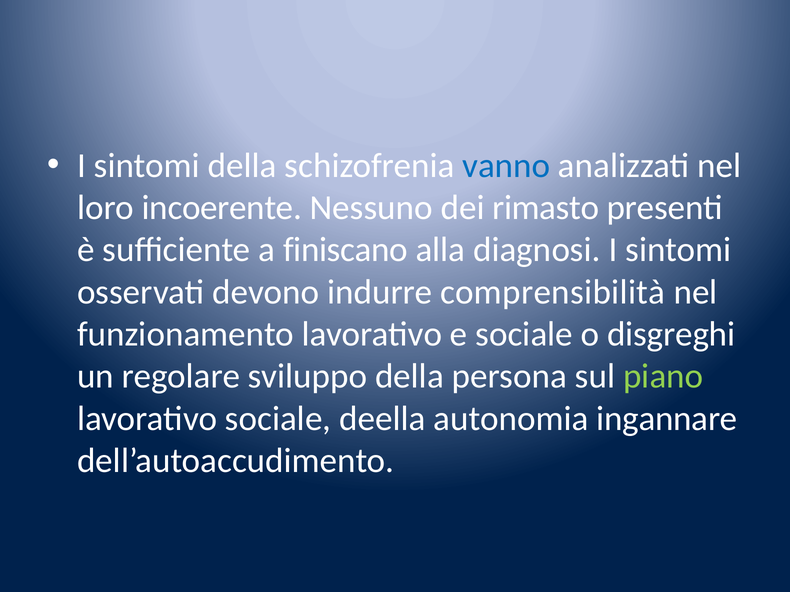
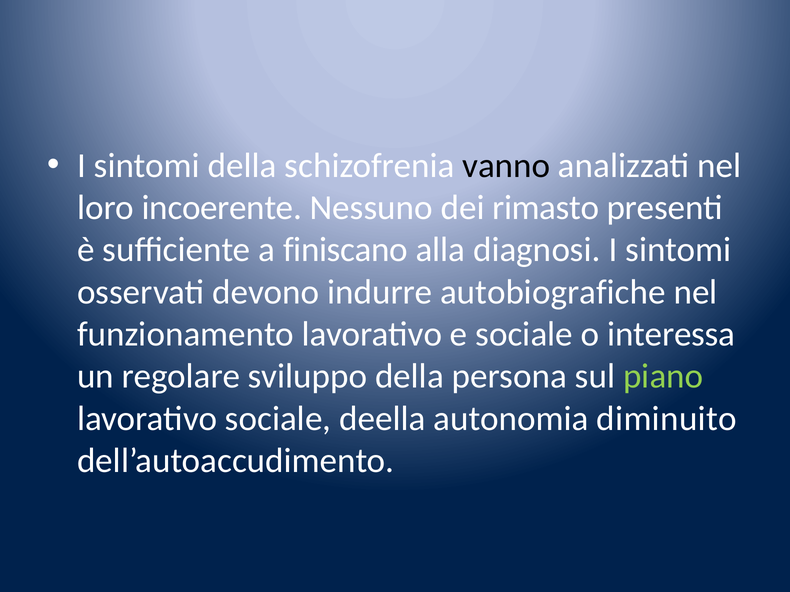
vanno colour: blue -> black (506, 166)
comprensibilità: comprensibilità -> autobiografiche (553, 292)
disgreghi: disgreghi -> interessa (671, 334)
ingannare: ingannare -> diminuito (667, 419)
